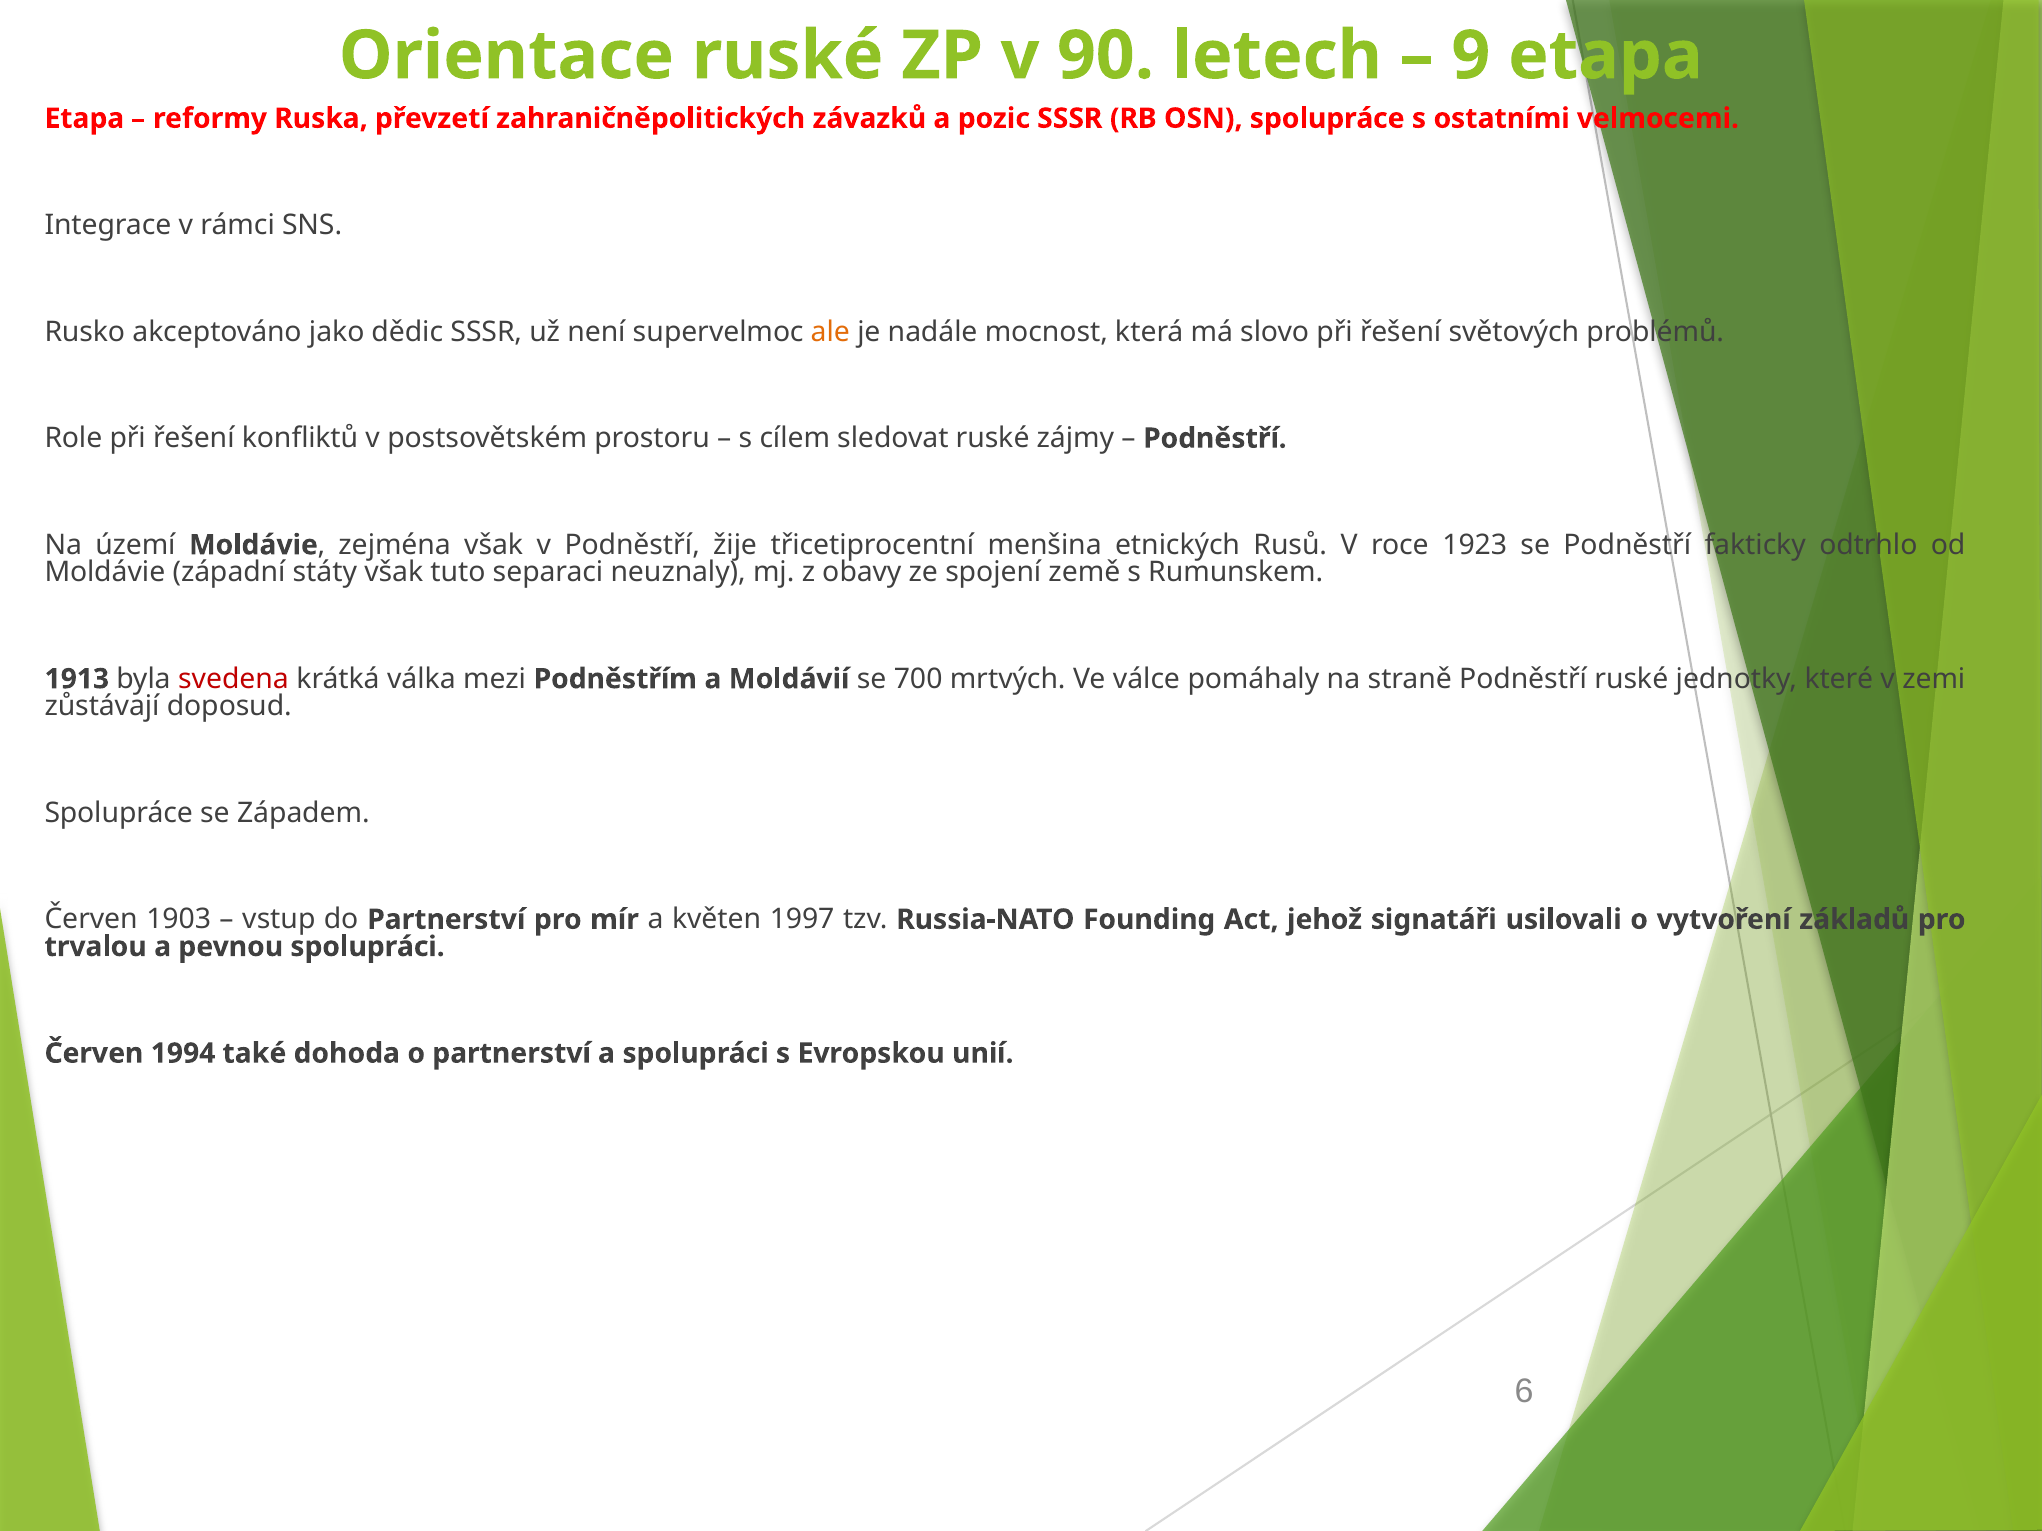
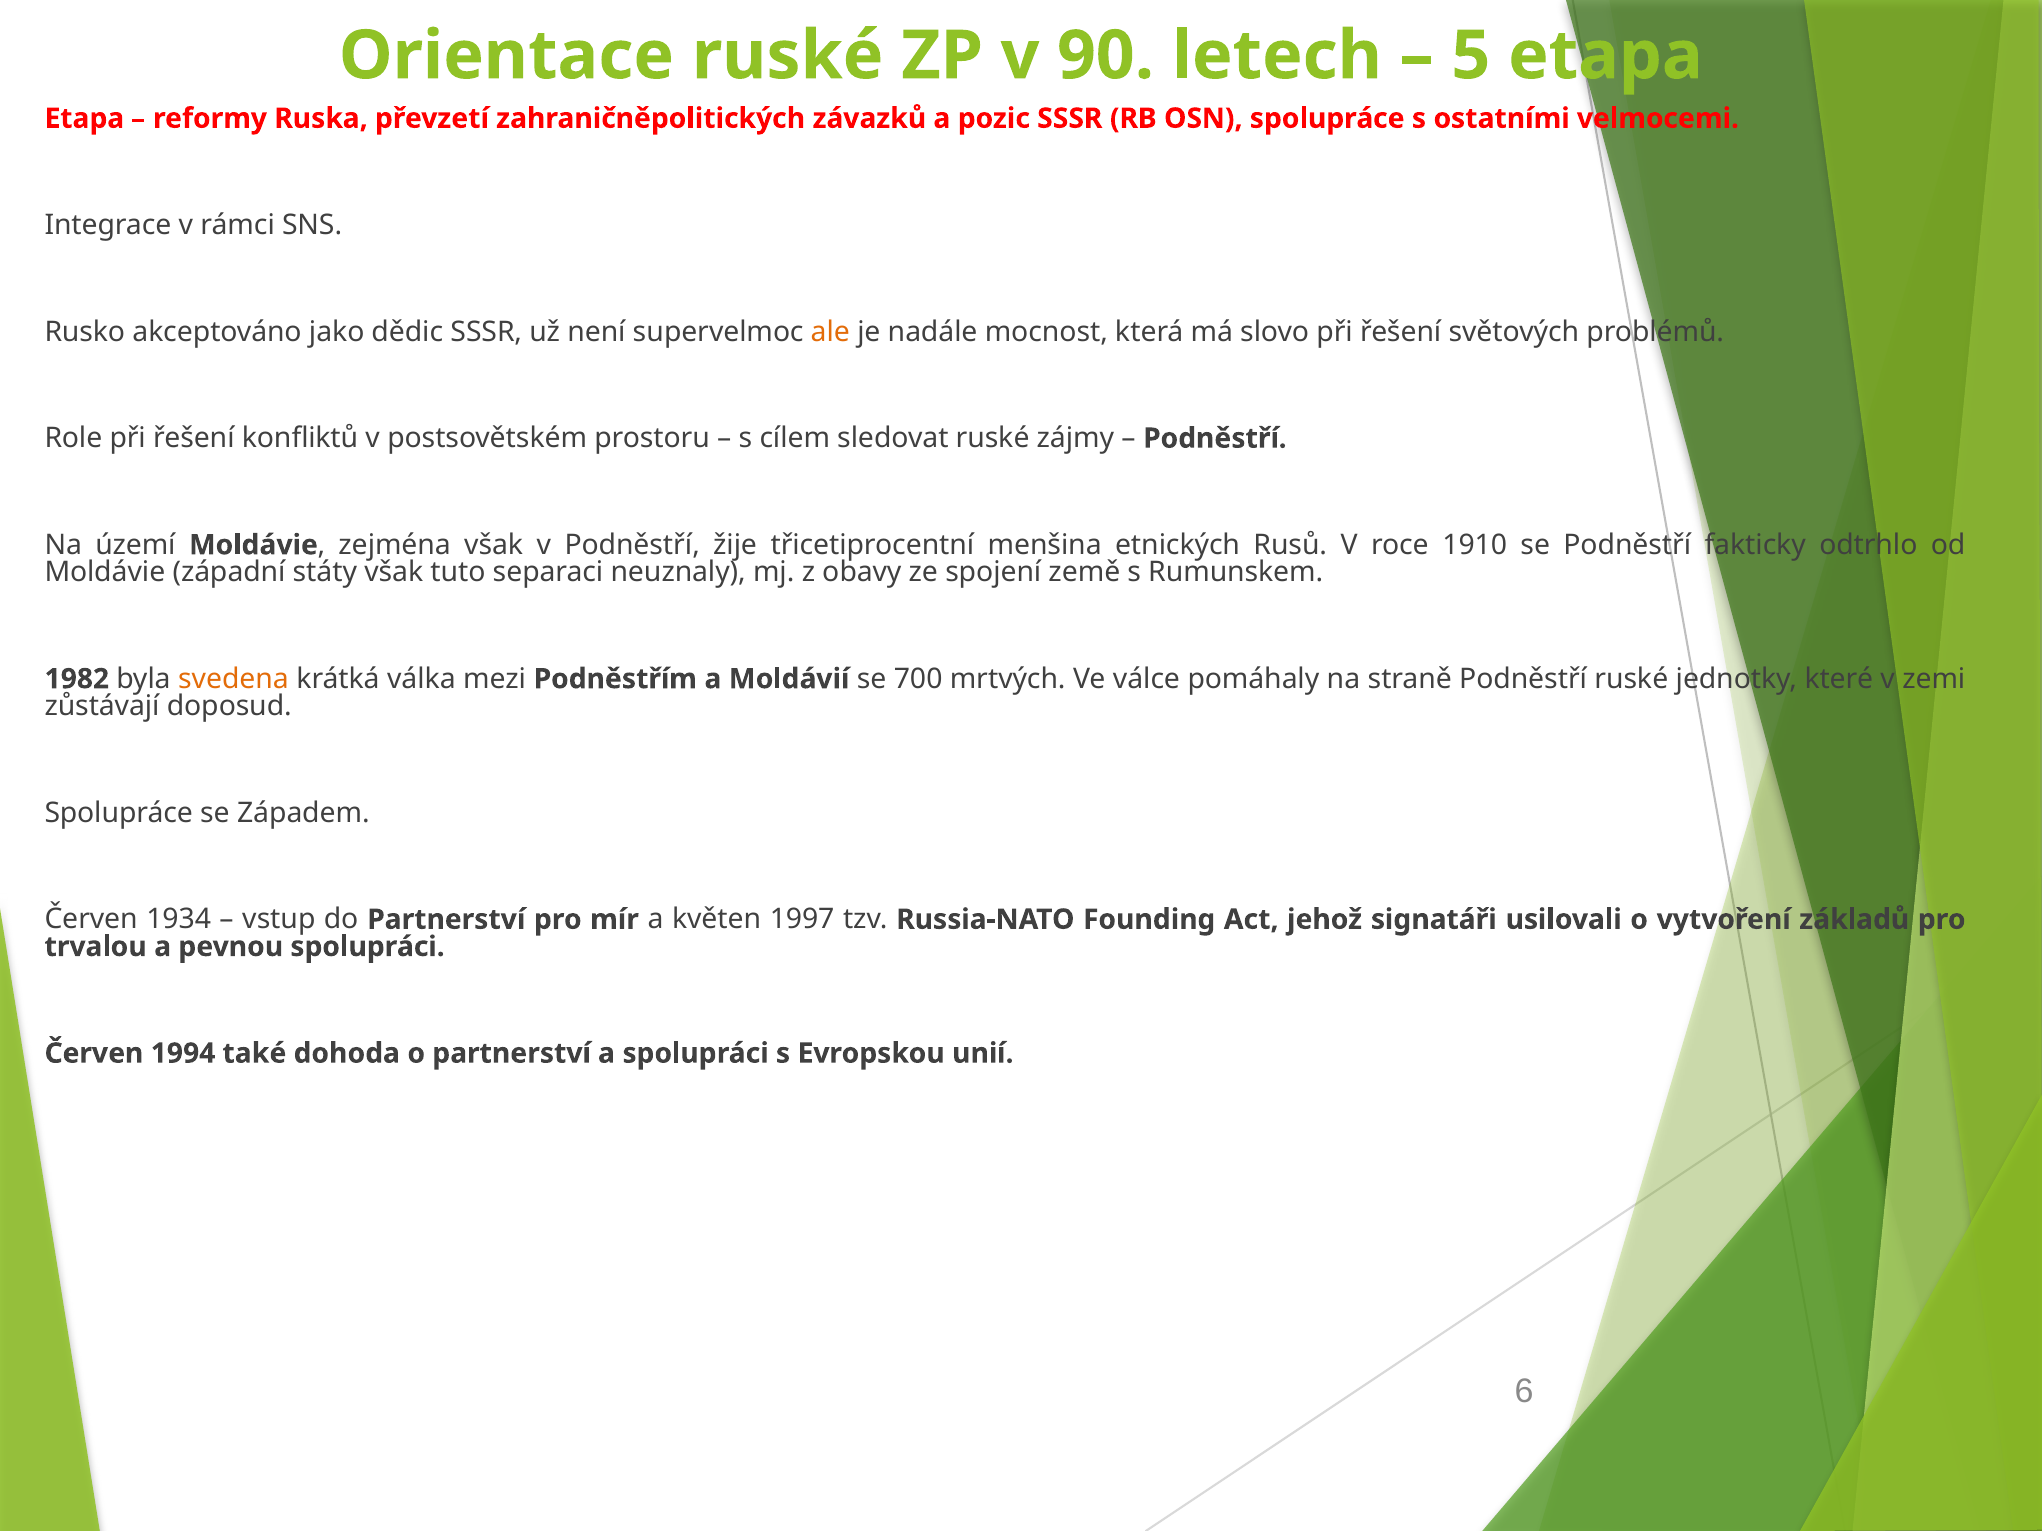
9: 9 -> 5 (1471, 56)
1923: 1923 -> 1910 (1475, 545)
1913: 1913 -> 1982 (77, 679)
svedena colour: red -> orange (233, 679)
1903: 1903 -> 1934 (179, 920)
